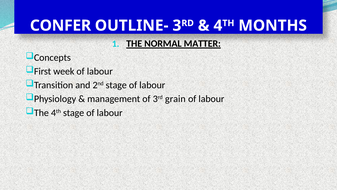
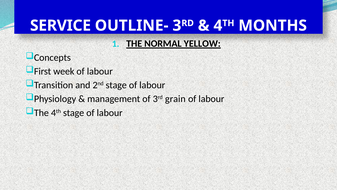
CONFER: CONFER -> SERVICE (61, 26)
MATTER: MATTER -> YELLOW (202, 44)
